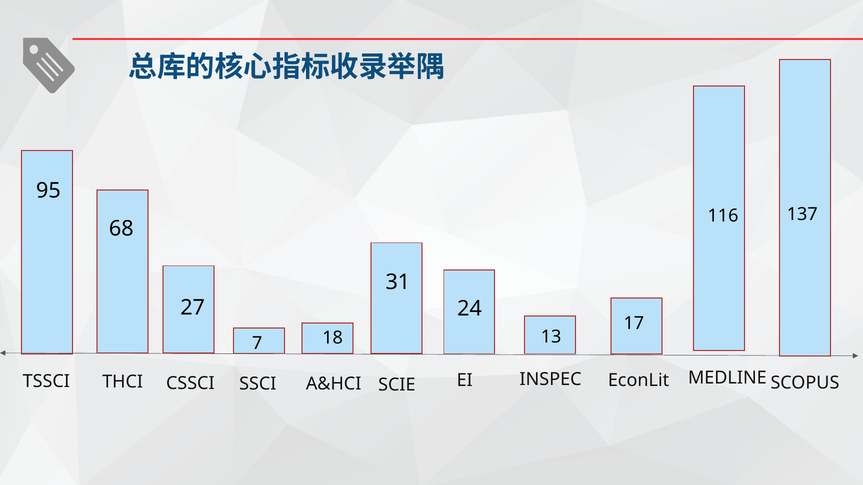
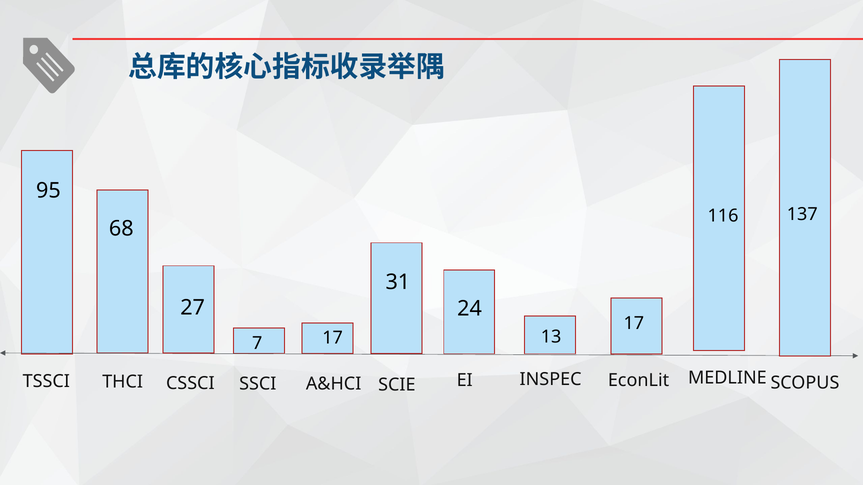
7 18: 18 -> 17 (333, 338)
